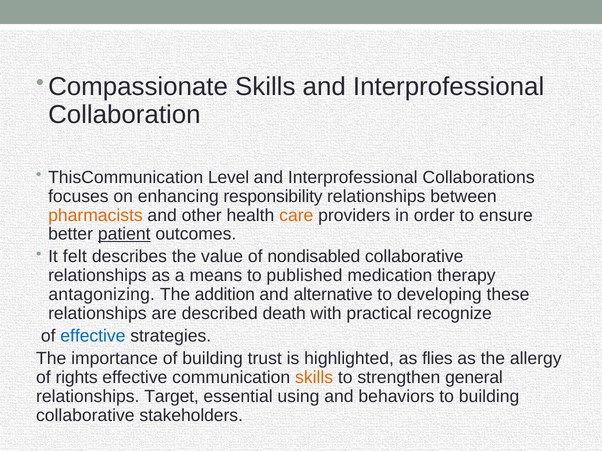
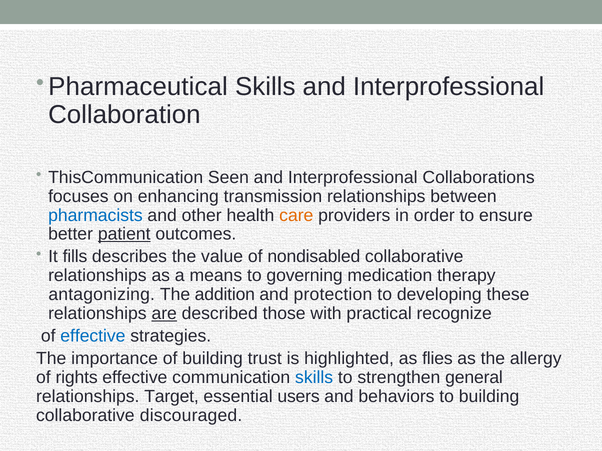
Compassionate: Compassionate -> Pharmaceutical (138, 87)
Level: Level -> Seen (228, 178)
responsibility: responsibility -> transmission (273, 196)
pharmacists colour: orange -> blue (95, 215)
felt: felt -> fills (75, 257)
published: published -> governing (305, 276)
alternative: alternative -> protection (333, 295)
are underline: none -> present (164, 314)
death: death -> those (284, 314)
skills colour: orange -> blue (314, 378)
using: using -> users (299, 397)
stakeholders: stakeholders -> discouraged (191, 416)
